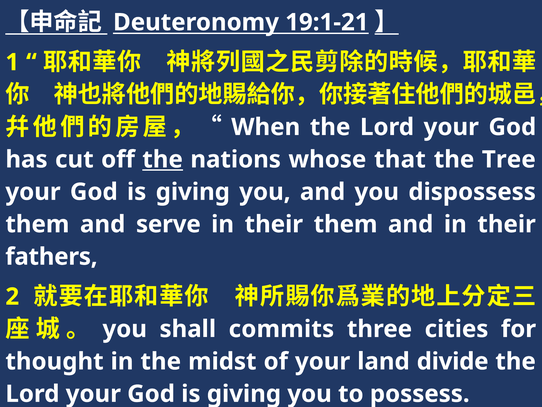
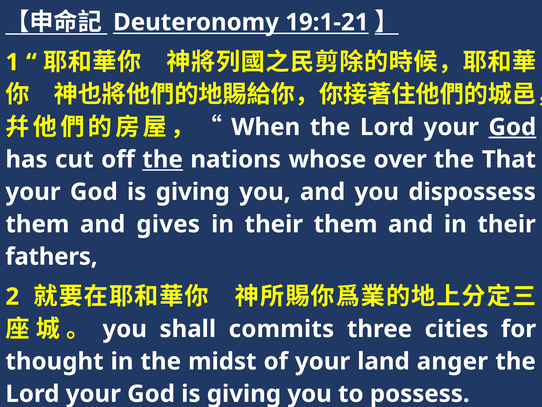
God underline: none -> present (512, 127)
that: that -> over (400, 159)
Tree: Tree -> That (509, 159)
serve: serve -> gives (168, 224)
divide: divide -> anger (452, 361)
